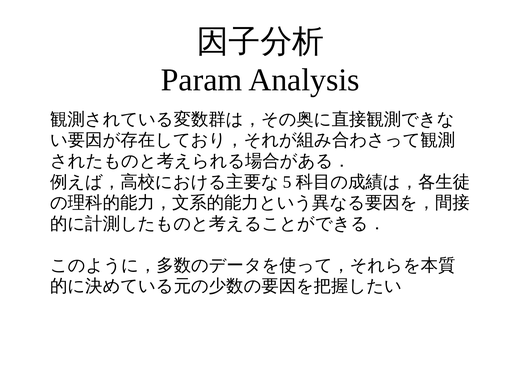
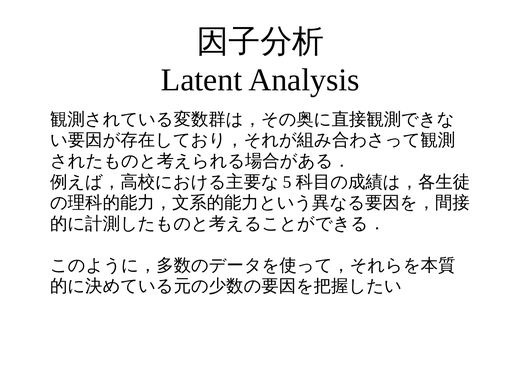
Param: Param -> Latent (202, 80)
